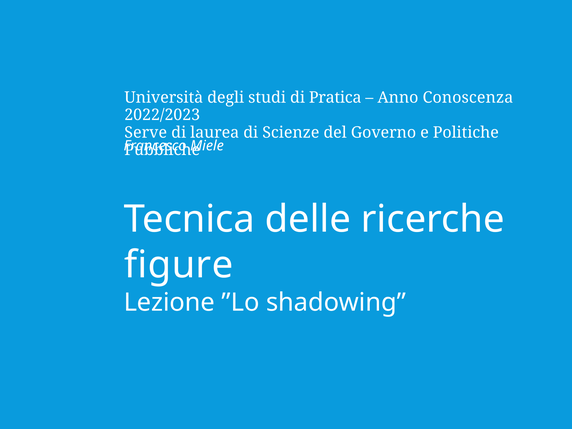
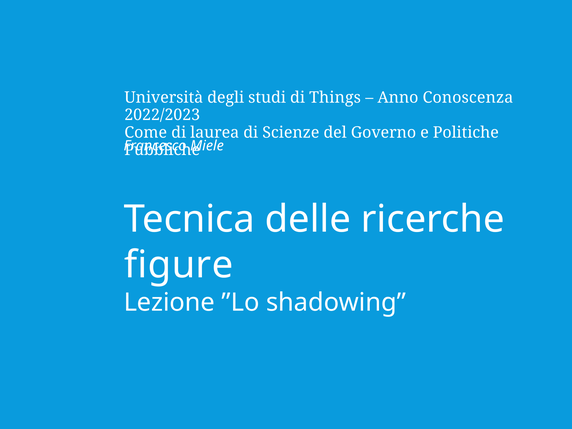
Pratica: Pratica -> Things (335, 98)
Serve: Serve -> Come (146, 132)
